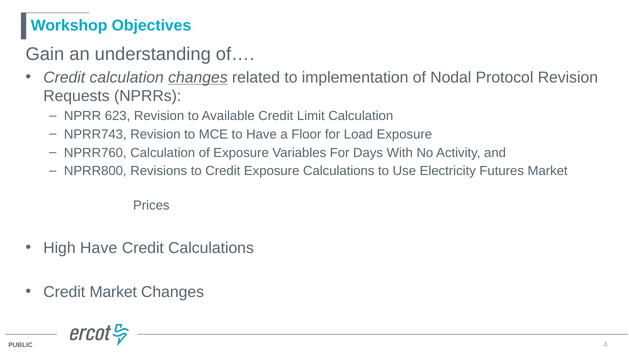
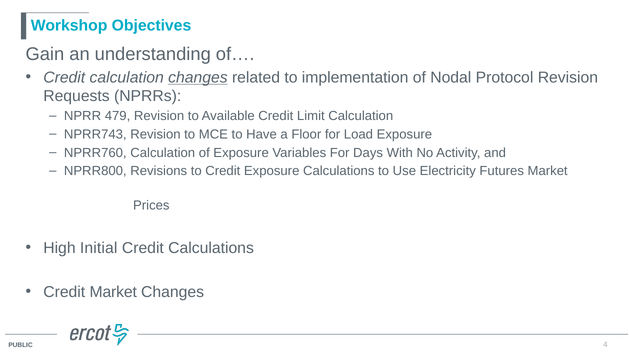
623: 623 -> 479 (118, 116)
High Have: Have -> Initial (99, 248)
